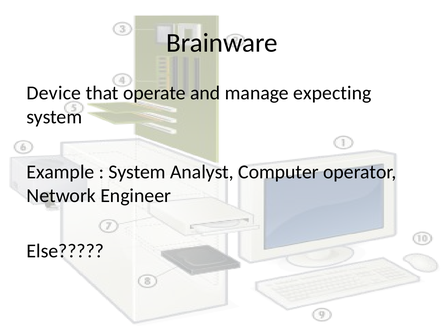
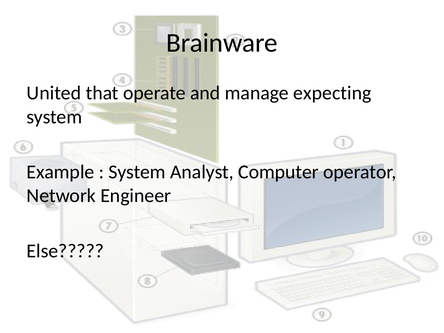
Device: Device -> United (54, 93)
